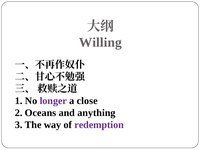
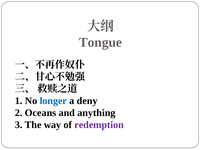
Willing: Willing -> Tongue (100, 42)
longer colour: purple -> blue (53, 101)
close: close -> deny (87, 101)
